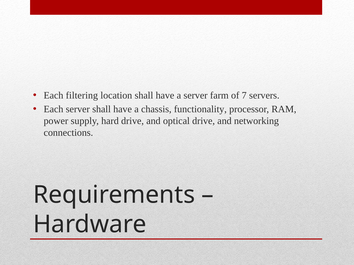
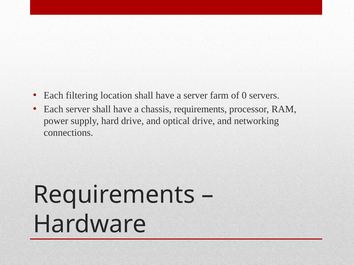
7: 7 -> 0 (244, 96)
chassis functionality: functionality -> requirements (200, 109)
